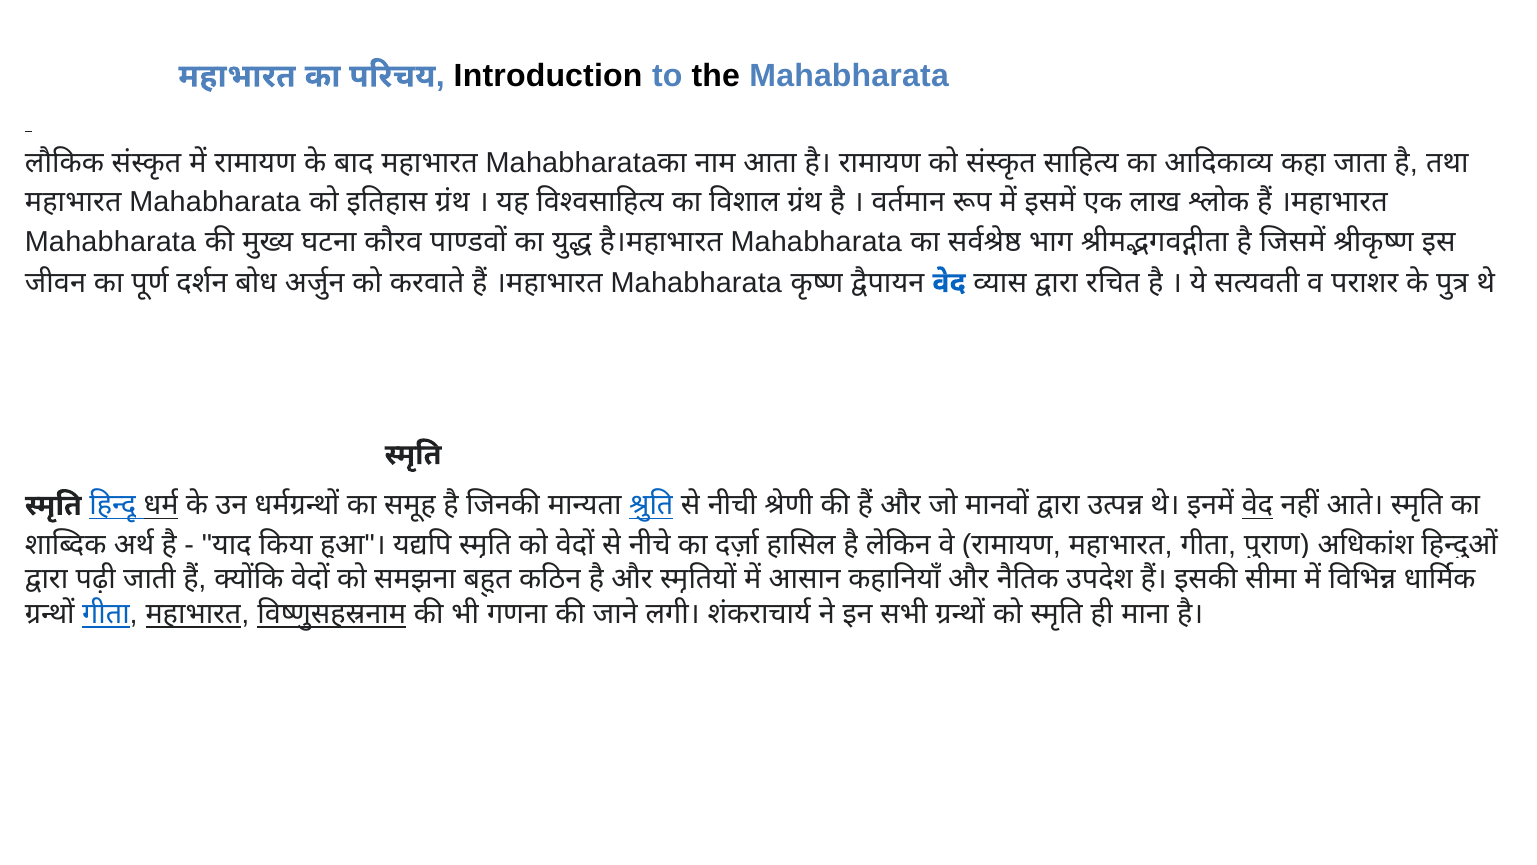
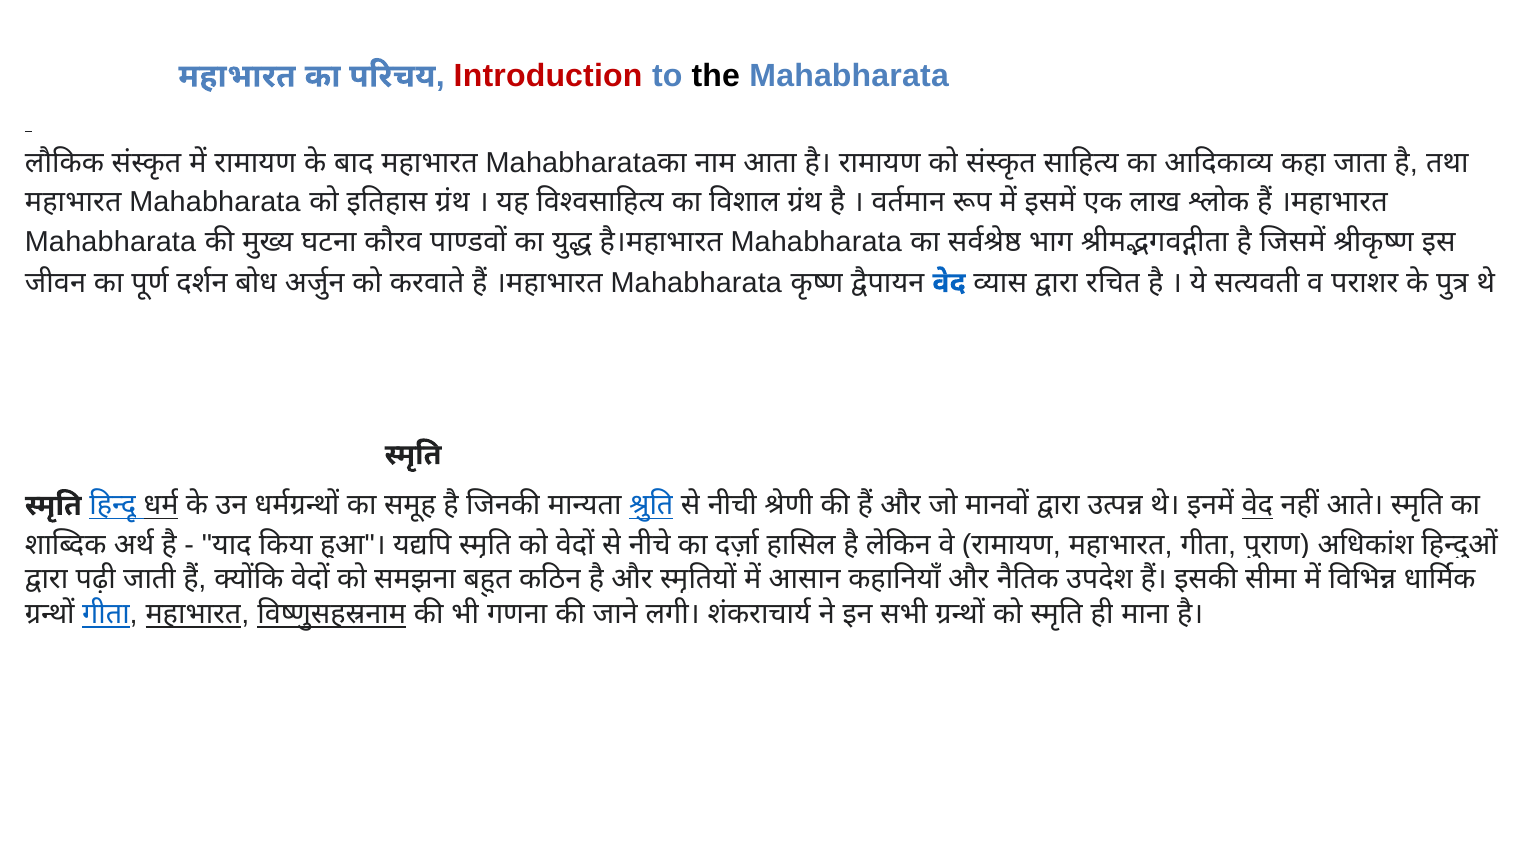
Introduction colour: black -> red (548, 76)
